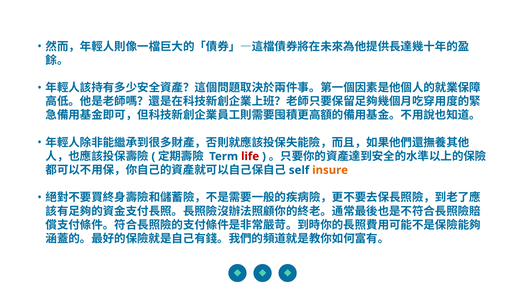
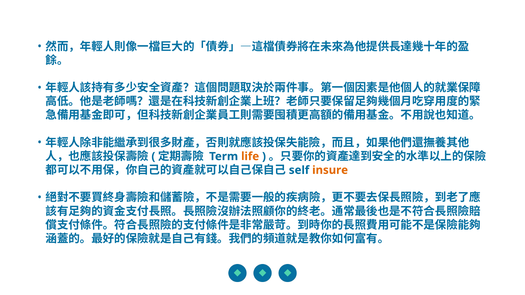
life colour: red -> orange (250, 157)
